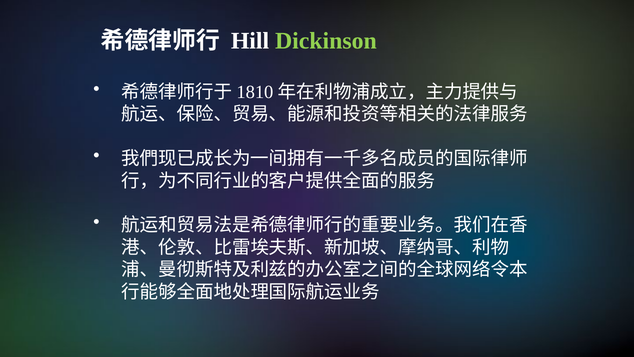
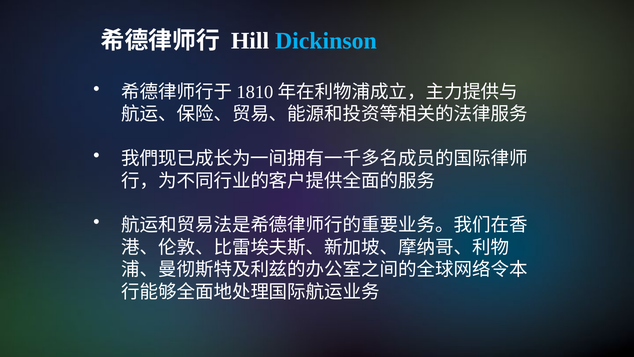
Dickinson colour: light green -> light blue (326, 41)
